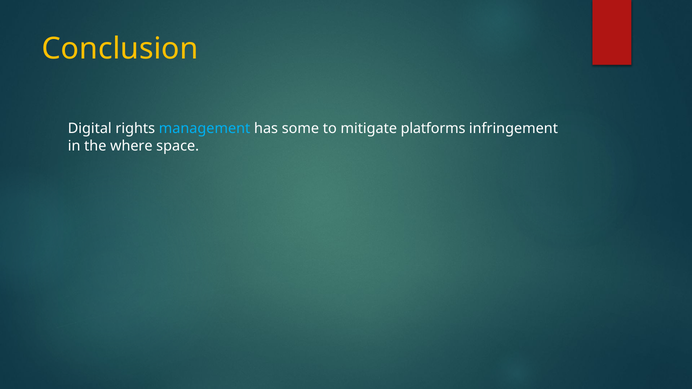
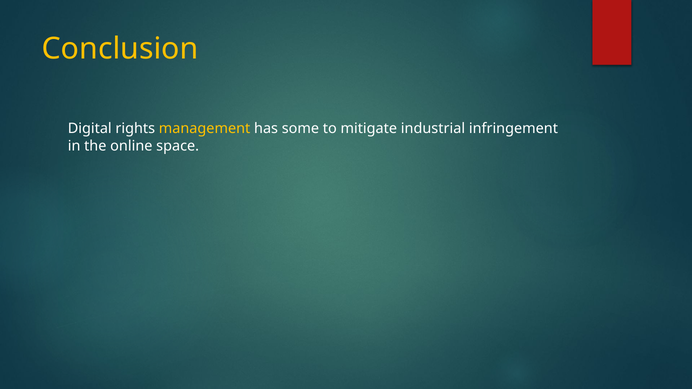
management colour: light blue -> yellow (205, 129)
platforms: platforms -> industrial (433, 129)
where: where -> online (131, 146)
